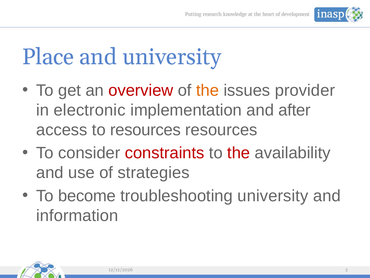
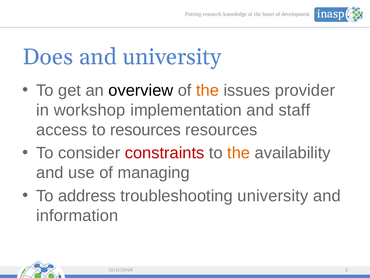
Place: Place -> Does (48, 57)
overview colour: red -> black (141, 90)
electronic: electronic -> workshop (90, 110)
after: after -> staff (294, 110)
the colour: red -> orange (239, 153)
strategies: strategies -> managing (154, 172)
become: become -> address (87, 196)
